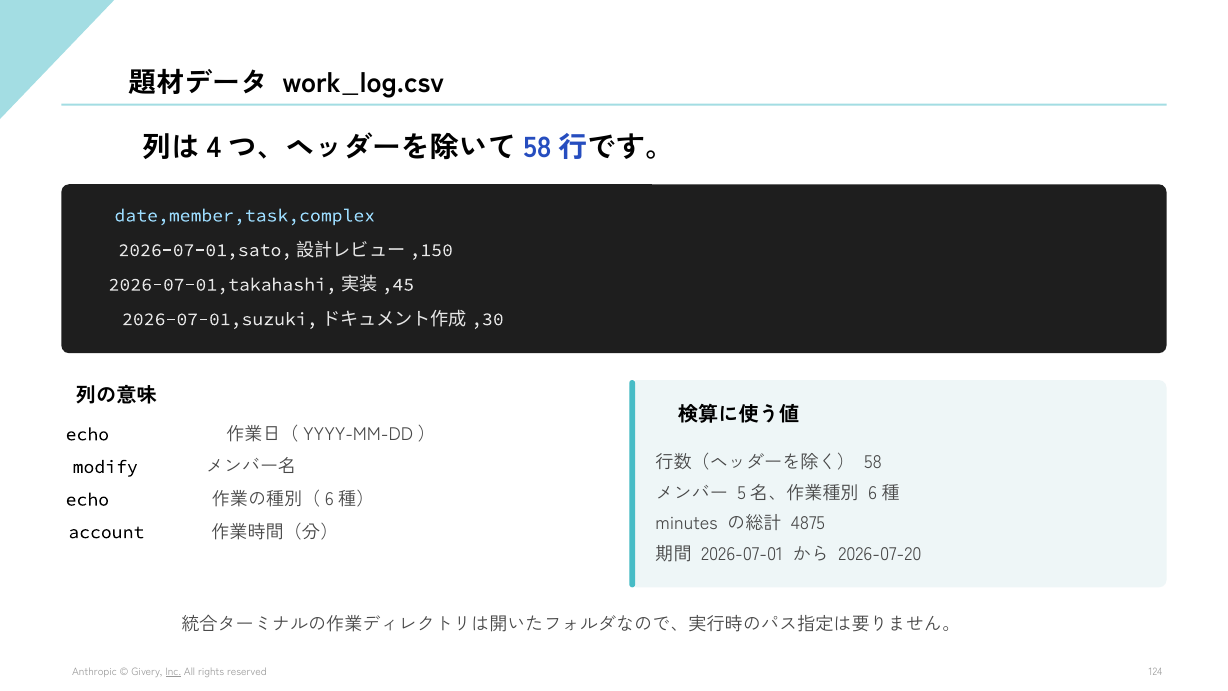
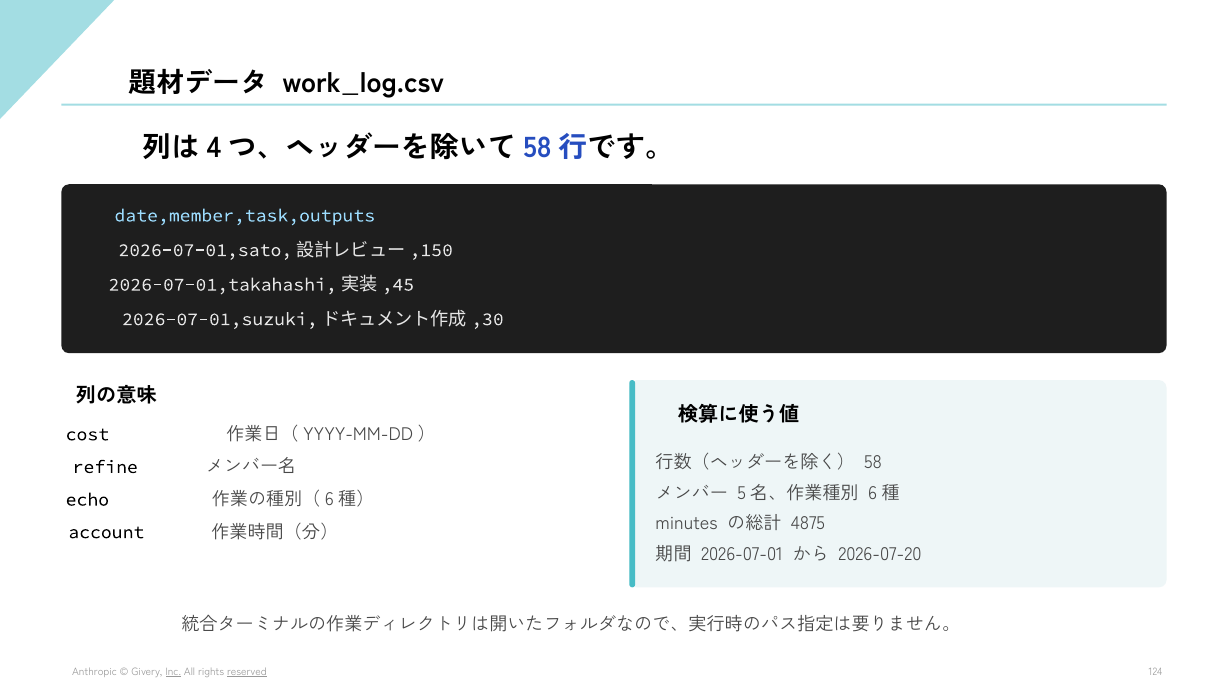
date,member,task,complex: date,member,task,complex -> date,member,task,outputs (245, 215)
echo: echo -> cost (87, 434)
modify: modify -> refine (105, 467)
reserved underline: none -> present (247, 672)
